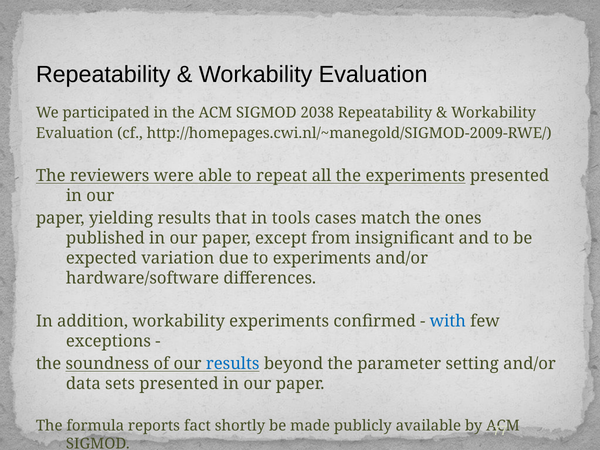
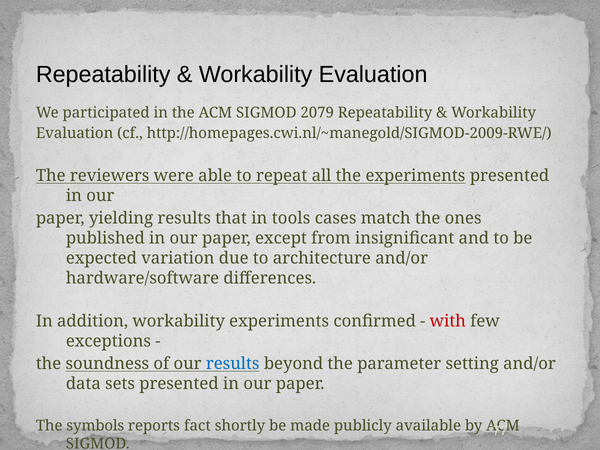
2038: 2038 -> 2079 (317, 113)
to experiments: experiments -> architecture (322, 258)
with colour: blue -> red (448, 321)
formula: formula -> symbols (95, 426)
